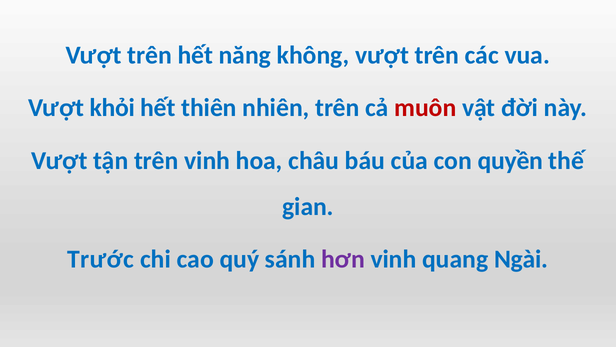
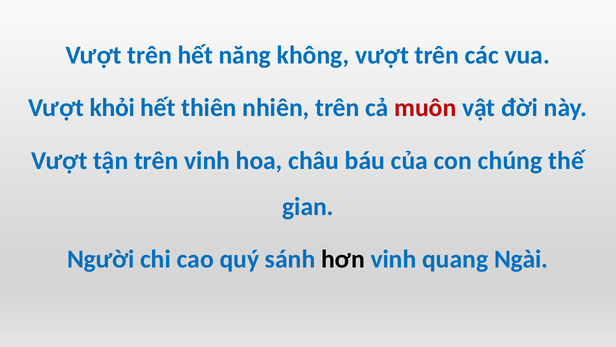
quyền: quyền -> chúng (510, 160)
Trước: Trước -> Người (101, 259)
hơn colour: purple -> black (343, 259)
